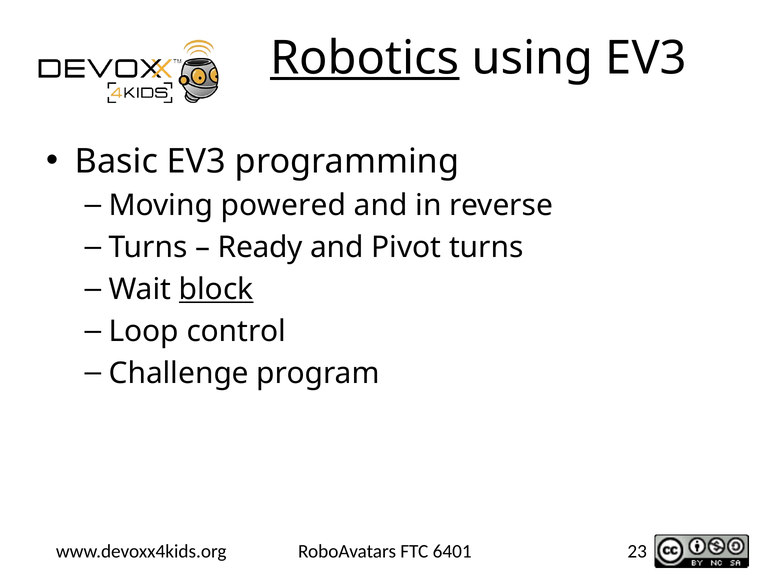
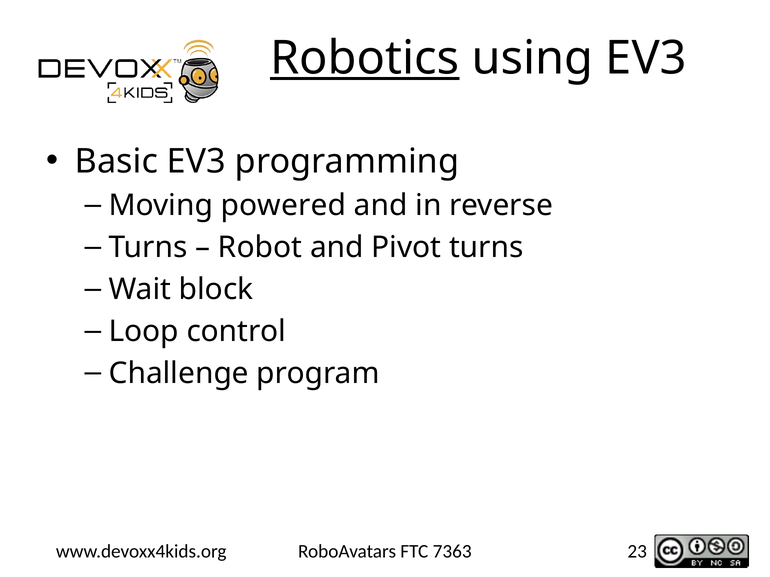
Ready: Ready -> Robot (260, 248)
block underline: present -> none (216, 290)
6401: 6401 -> 7363 (452, 552)
